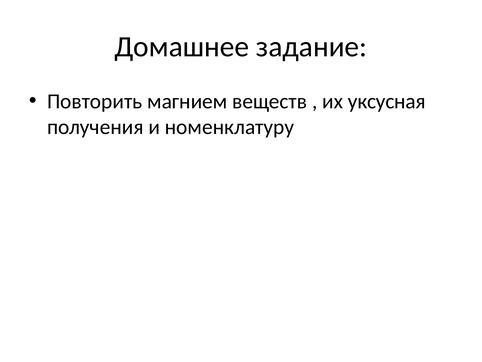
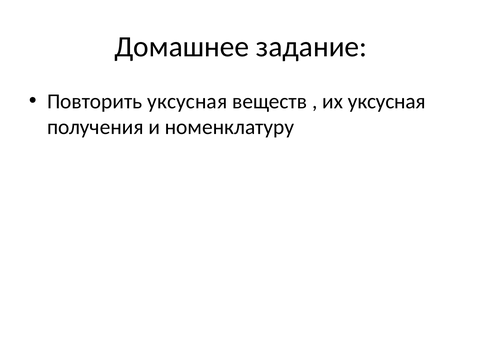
Повторить магнием: магнием -> уксусная (187, 101)
